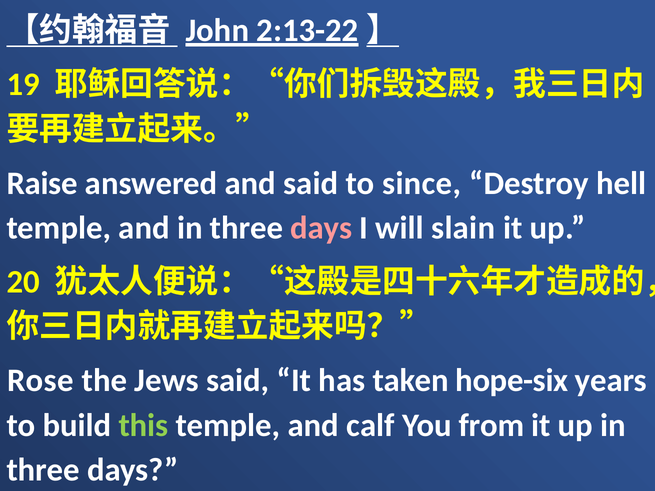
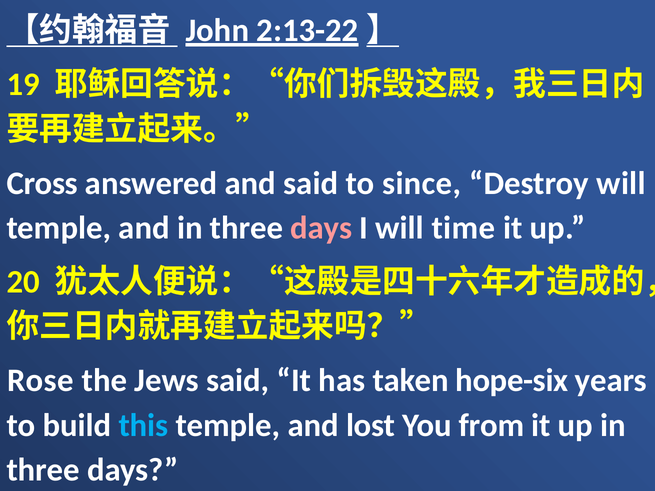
Raise: Raise -> Cross (42, 183)
Destroy hell: hell -> will (621, 183)
slain: slain -> time (463, 228)
this colour: light green -> light blue (144, 425)
calf: calf -> lost (371, 425)
